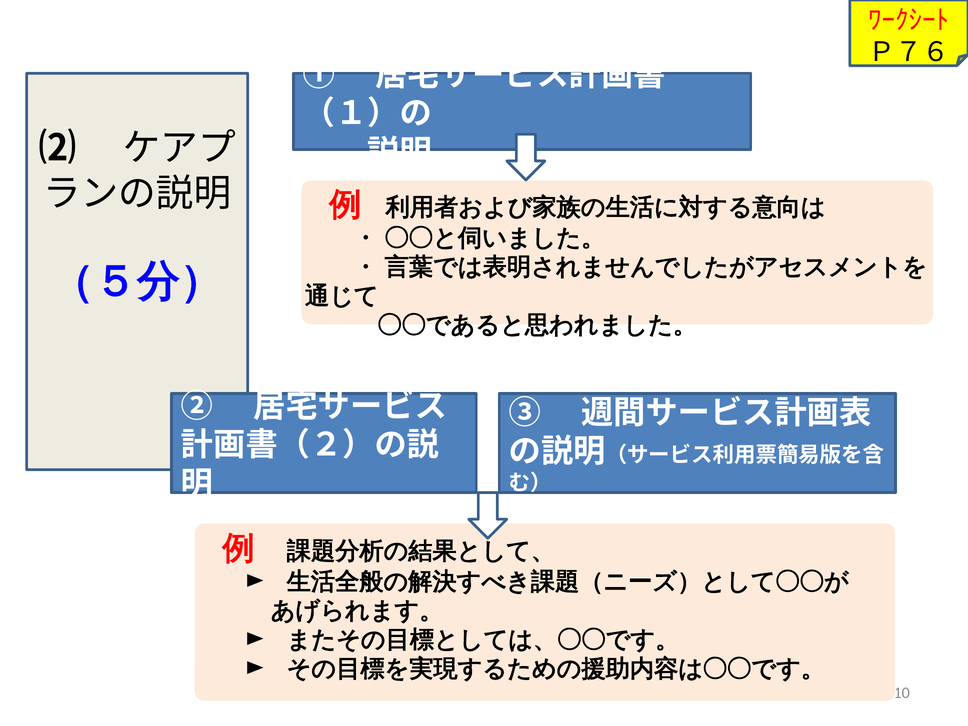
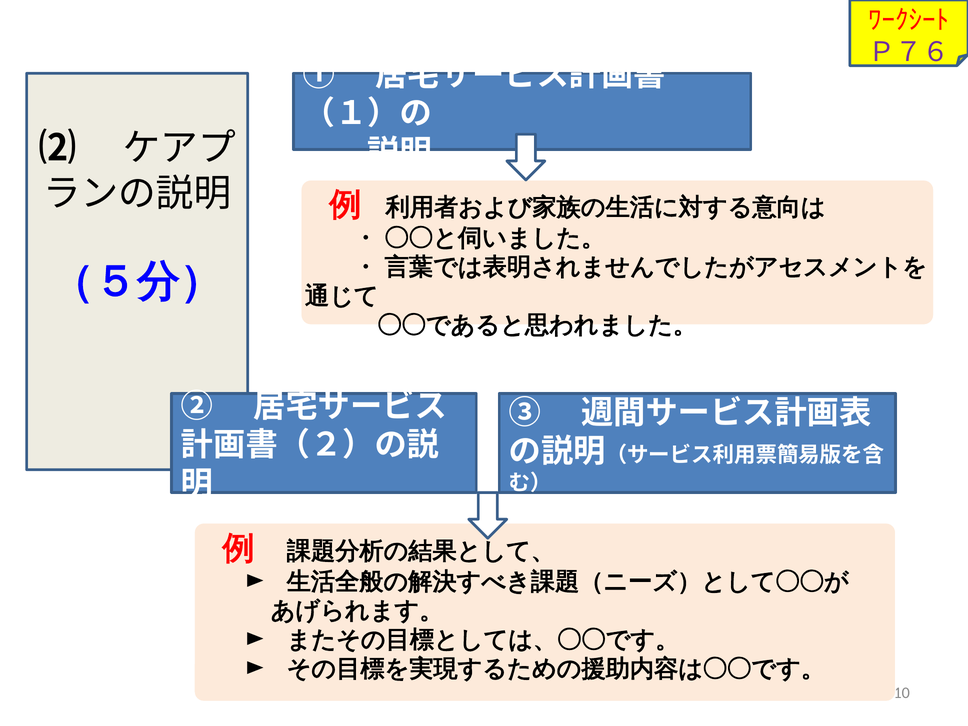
Ｐ７６ colour: black -> purple (909, 52)
